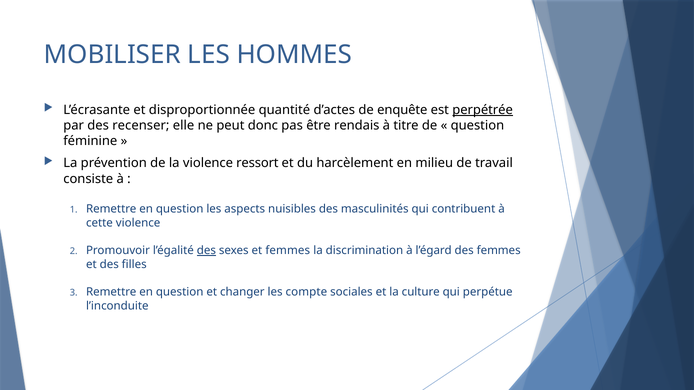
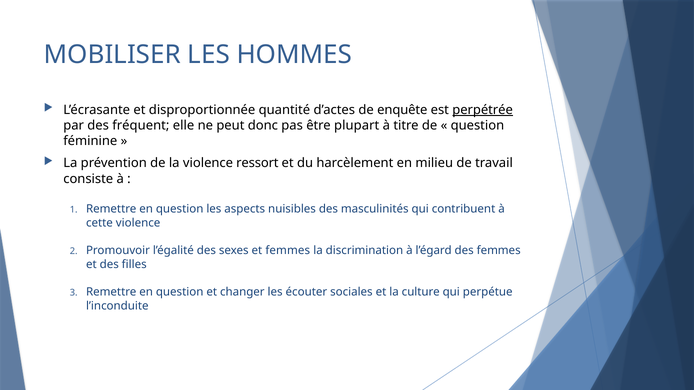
recenser: recenser -> fréquent (141, 126)
rendais: rendais -> plupart (357, 126)
des underline: present -> none (206, 251)
compte: compte -> écouter (306, 292)
